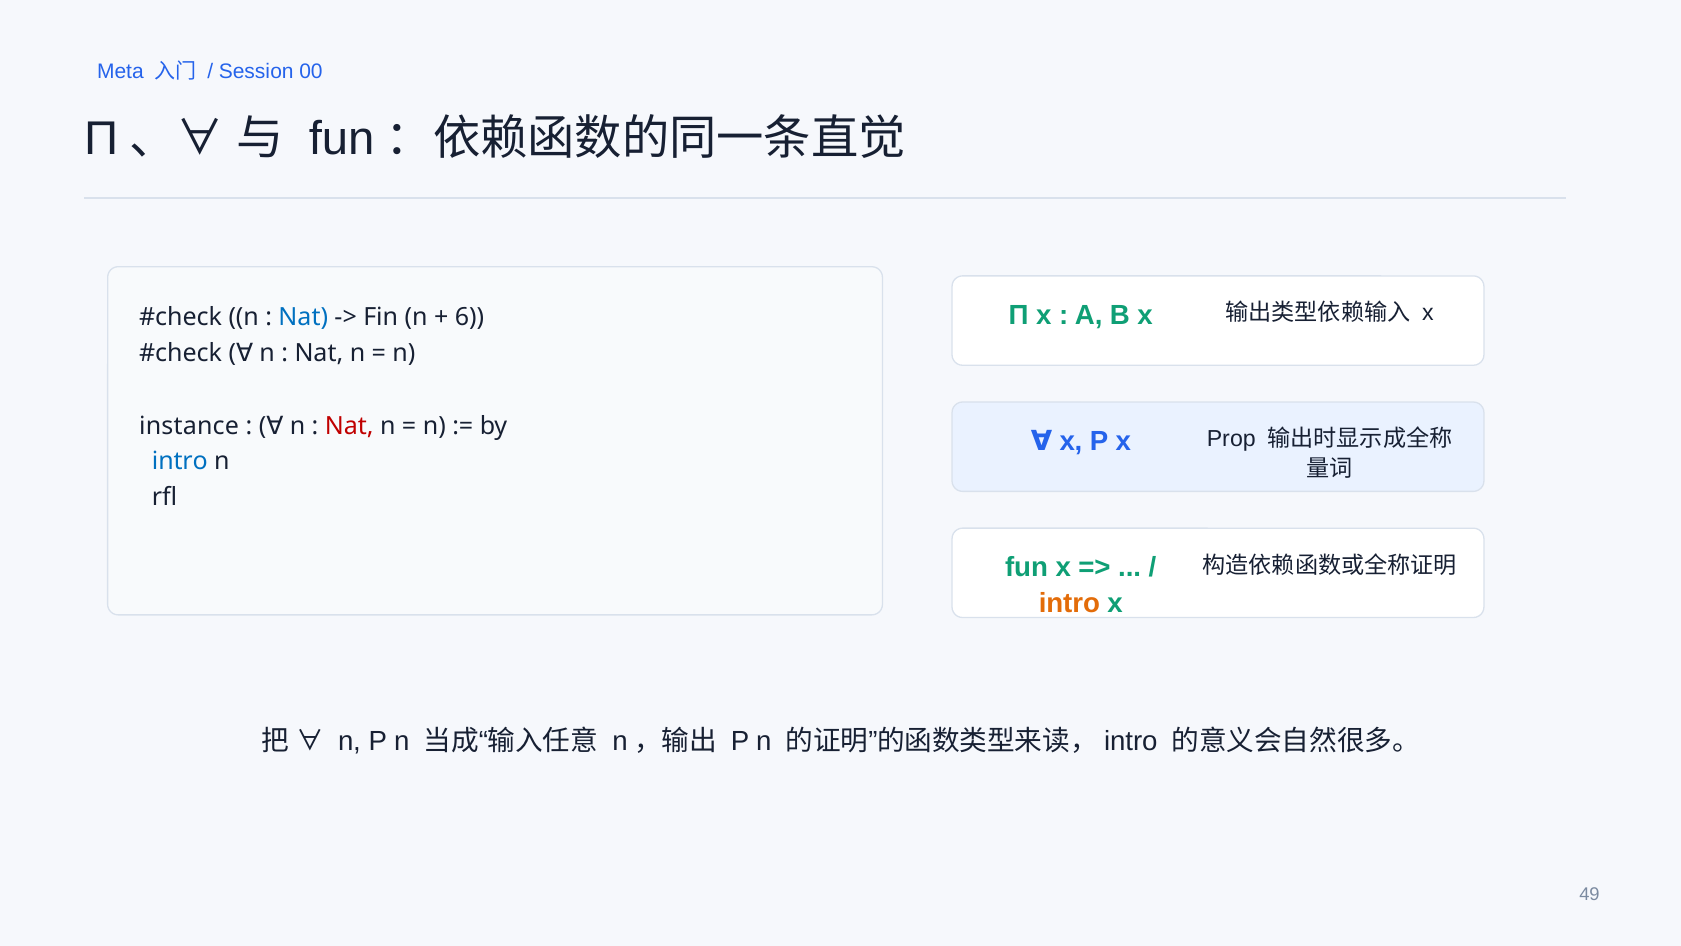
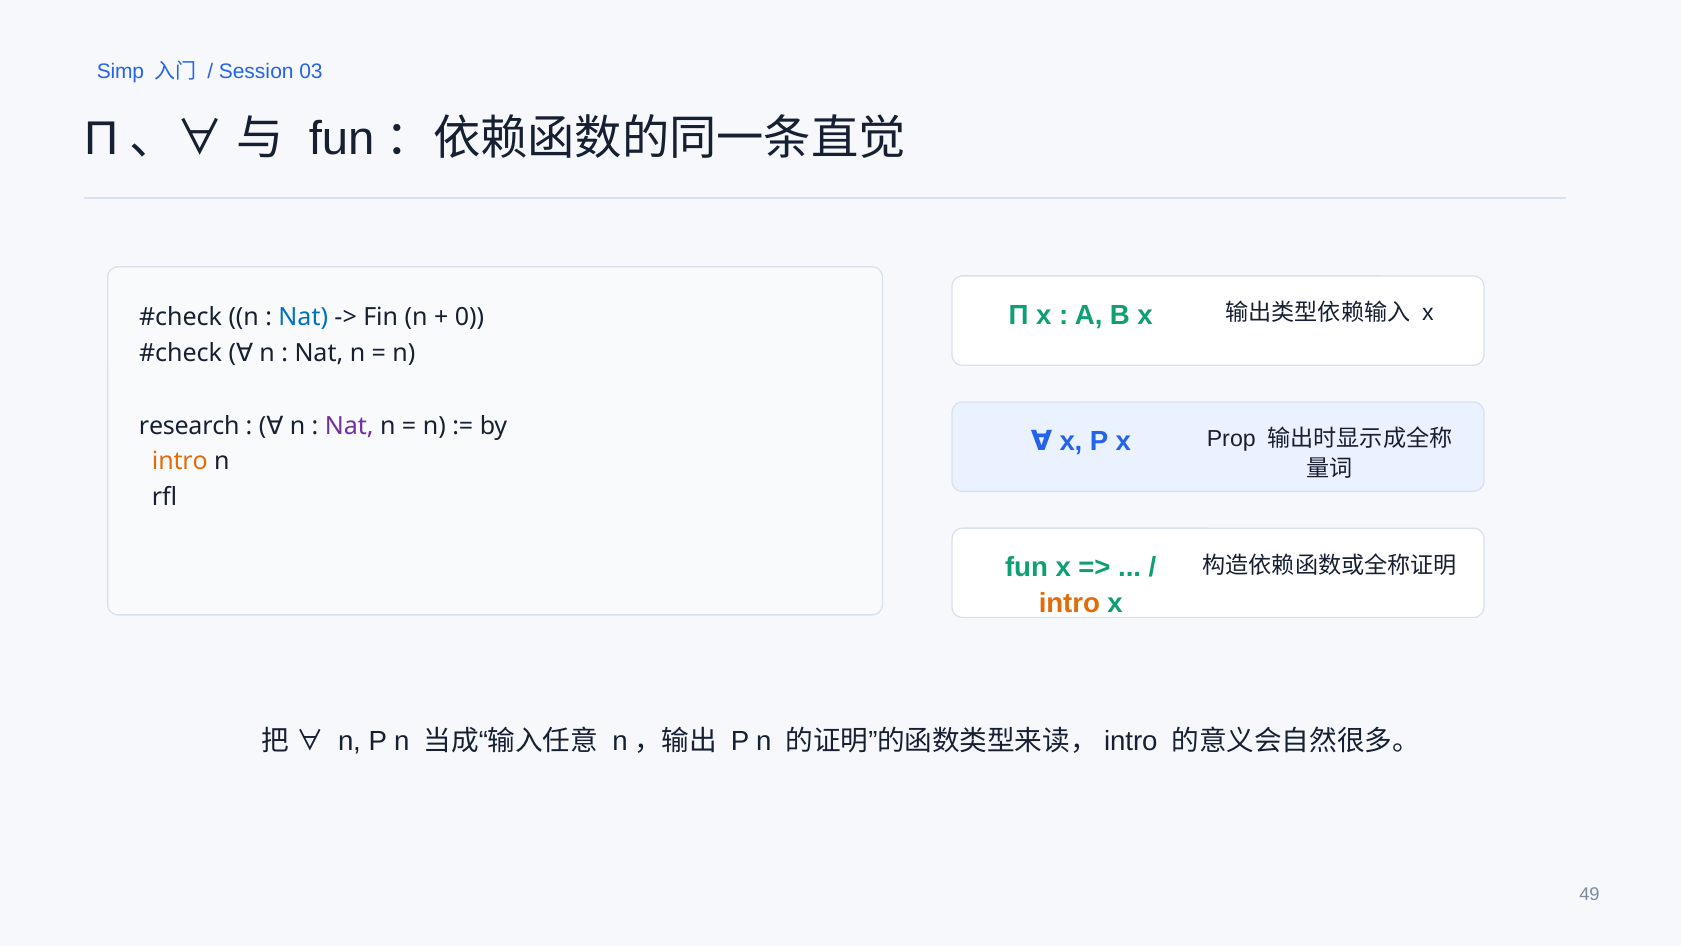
Meta: Meta -> Simp (120, 71)
00: 00 -> 03 (311, 71)
6: 6 -> 0 (469, 318)
instance: instance -> research (189, 426)
Nat colour: red -> purple (349, 426)
intro colour: blue -> orange (180, 461)
